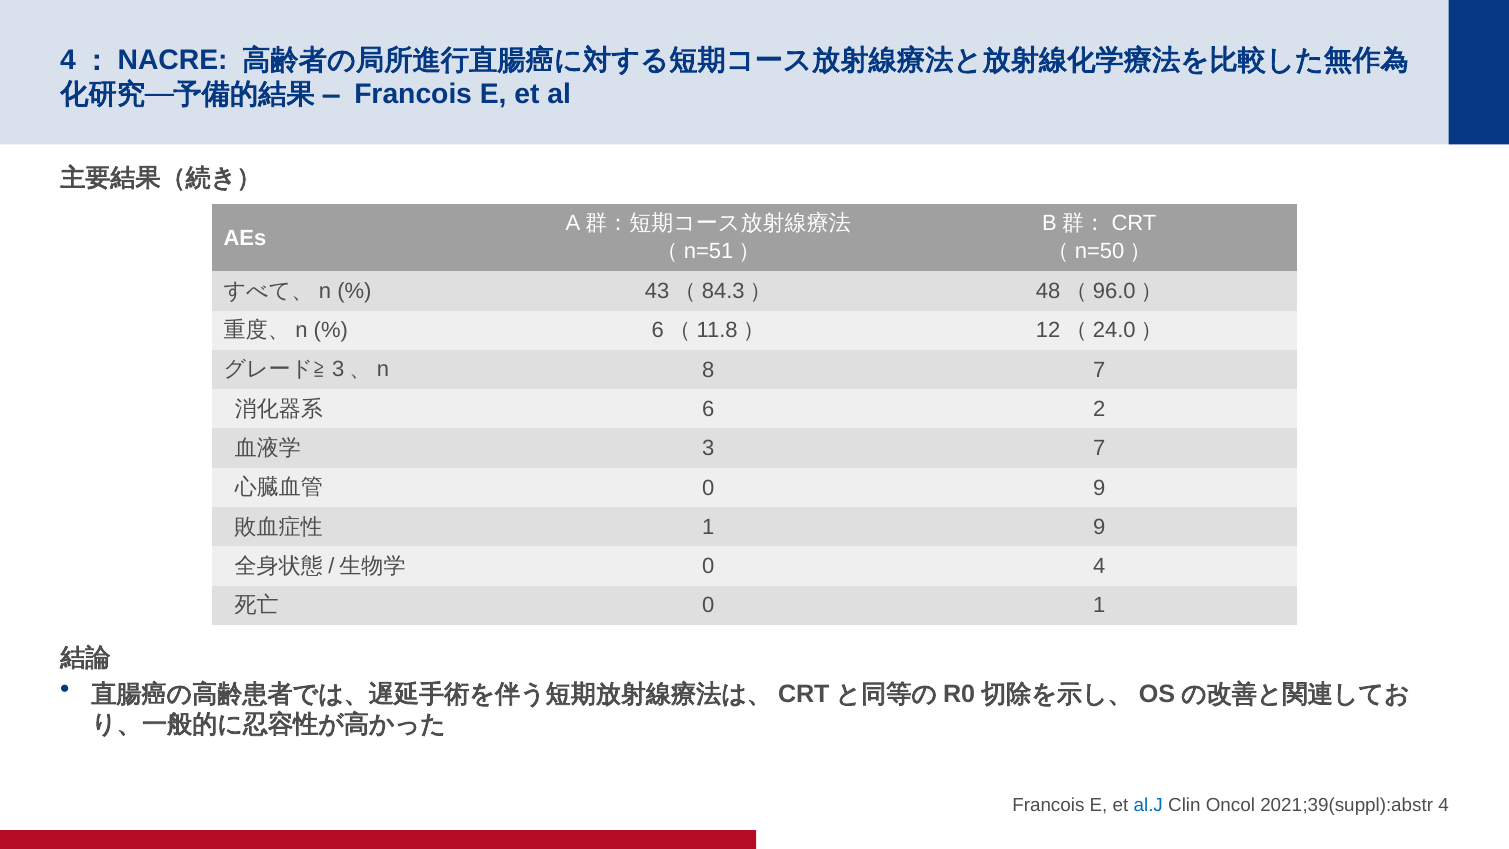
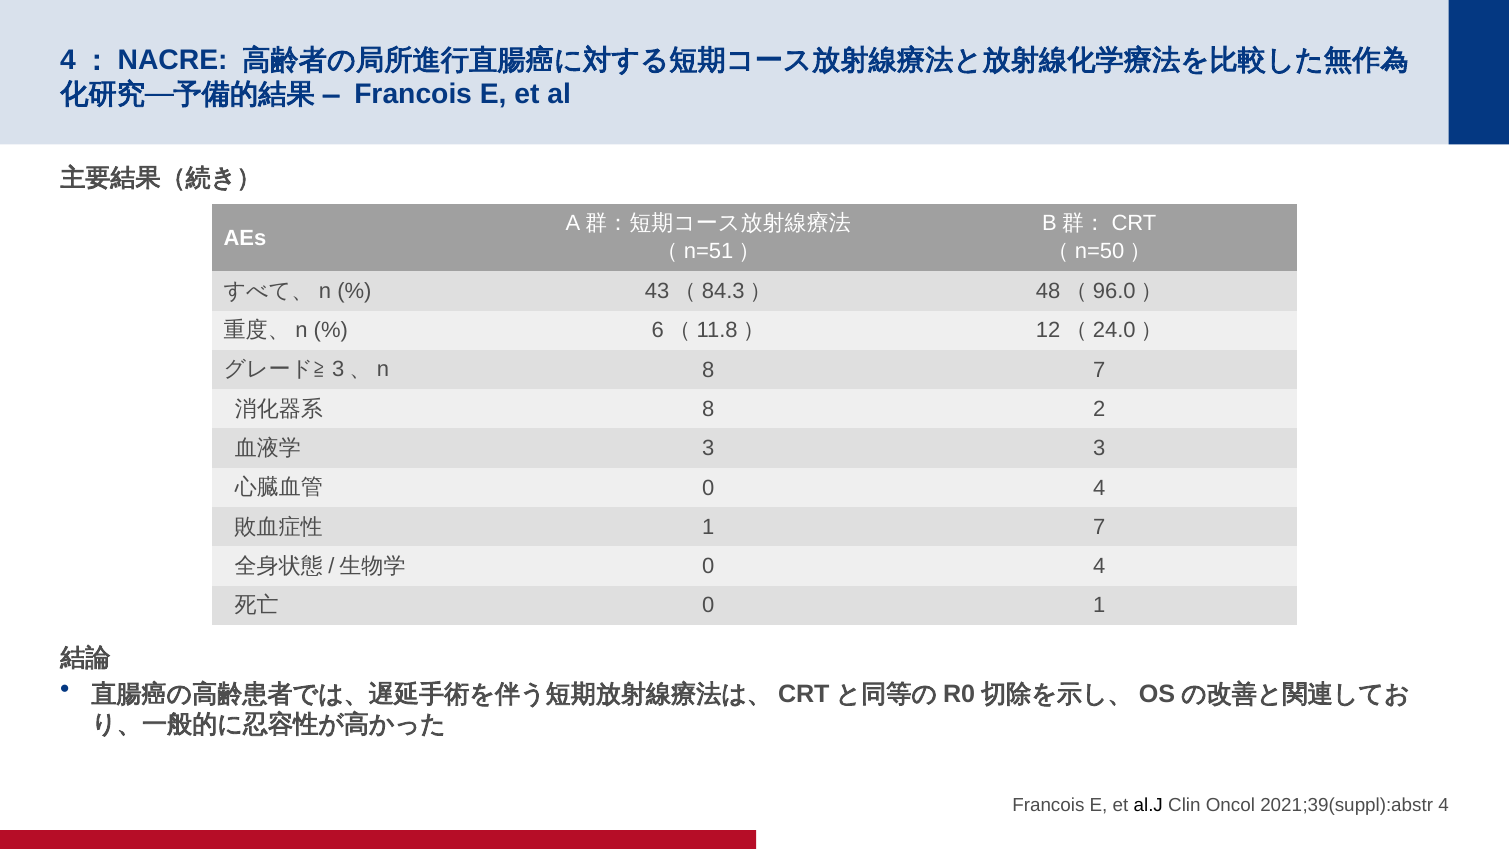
6: 6 -> 8 (708, 409)
3 7: 7 -> 3 (1099, 448)
9: 9 -> 4 (1099, 488)
1 9: 9 -> 7 (1099, 527)
al.J colour: blue -> black (1148, 805)
